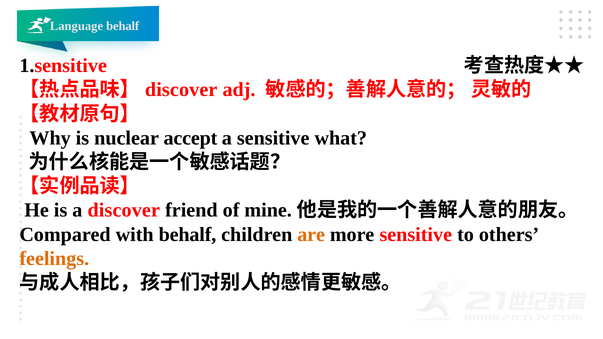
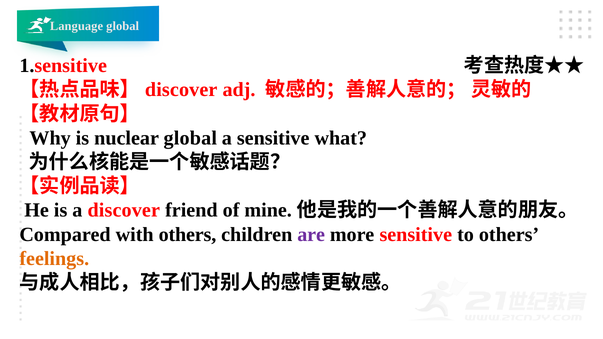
Language behalf: behalf -> global (123, 26)
nuclear accept: accept -> global (190, 138)
with behalf: behalf -> others (187, 235)
are colour: orange -> purple (311, 235)
